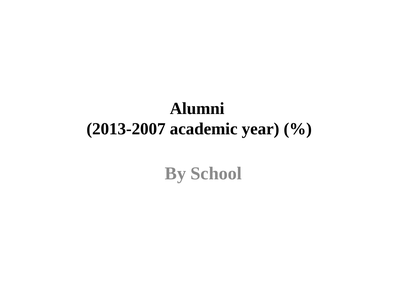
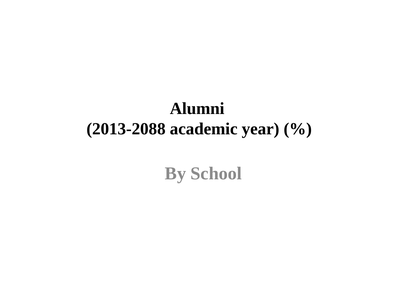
2013-2007: 2013-2007 -> 2013-2088 (126, 129)
